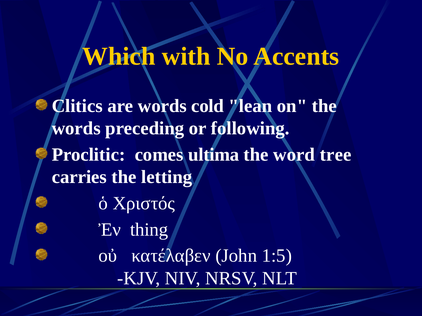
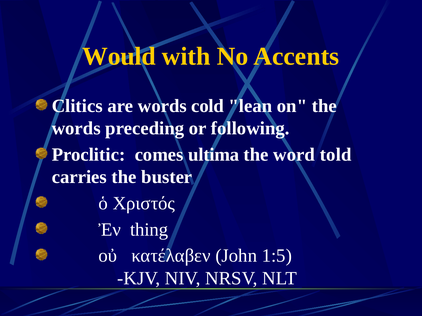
Which: Which -> Would (119, 56)
tree: tree -> told (336, 155)
letting: letting -> buster (167, 177)
